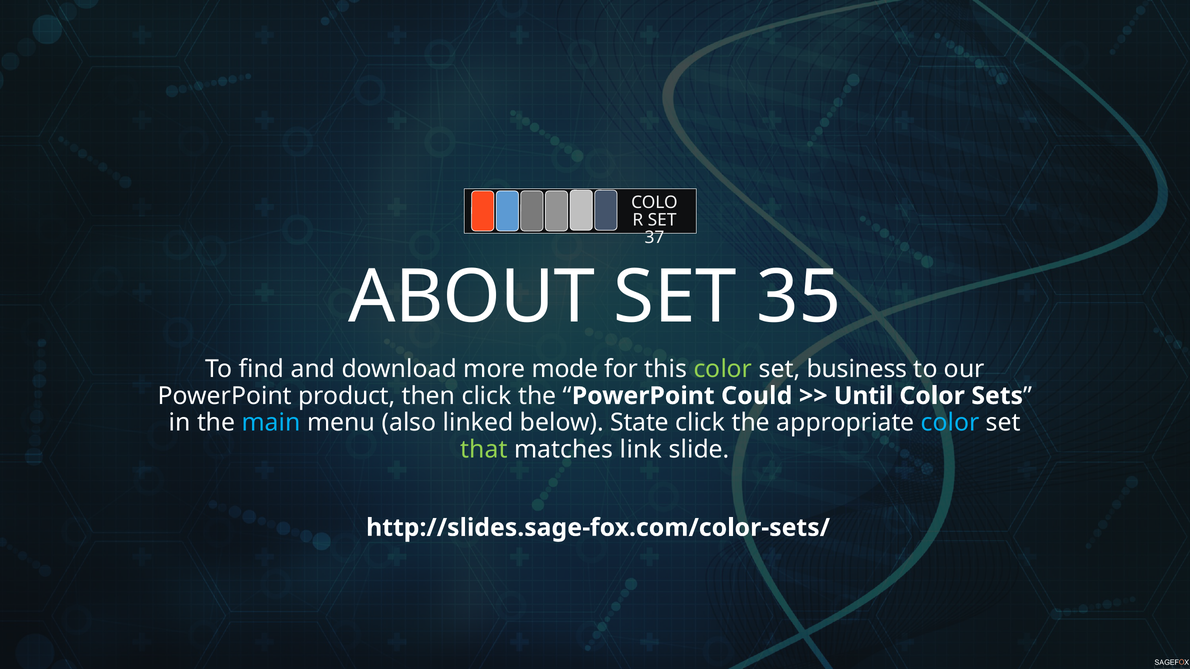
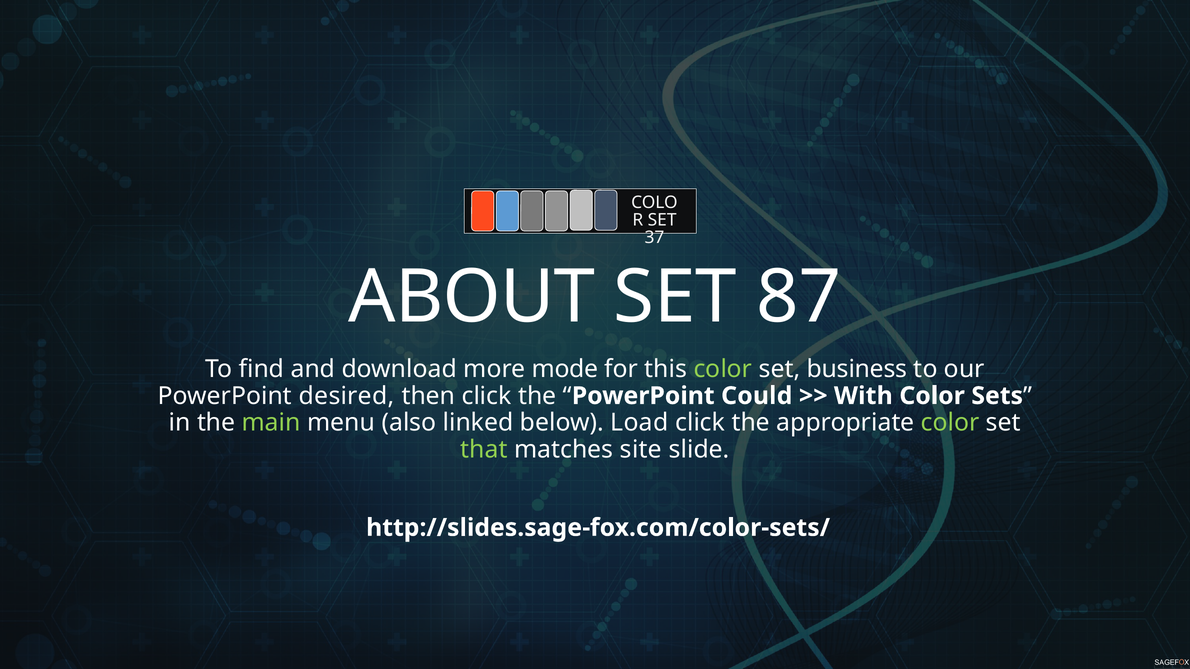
35: 35 -> 87 (799, 297)
product: product -> desired (347, 396)
Until: Until -> With (863, 396)
main colour: light blue -> light green (271, 423)
State: State -> Load (639, 423)
color colour: light blue -> light green (950, 423)
link: link -> site (641, 450)
